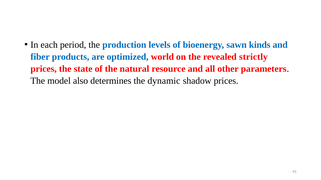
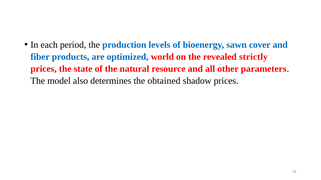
kinds: kinds -> cover (260, 45)
dynamic: dynamic -> obtained (164, 81)
